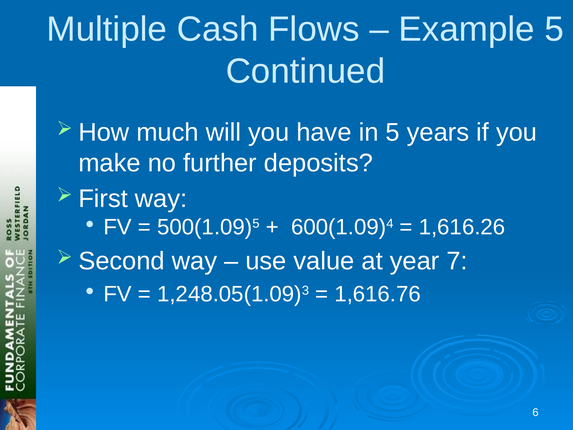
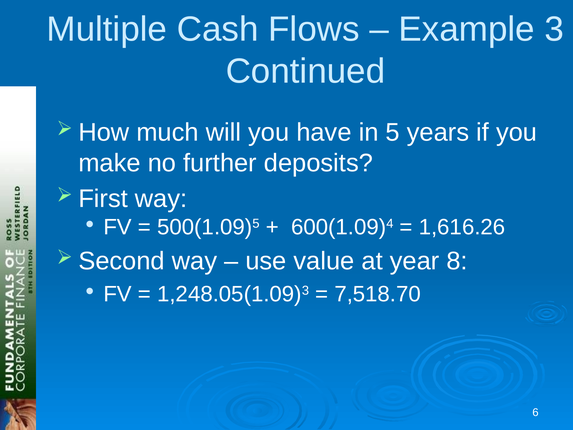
Example 5: 5 -> 3 (554, 29)
7: 7 -> 8 (457, 261)
1,616.76: 1,616.76 -> 7,518.70 (378, 294)
